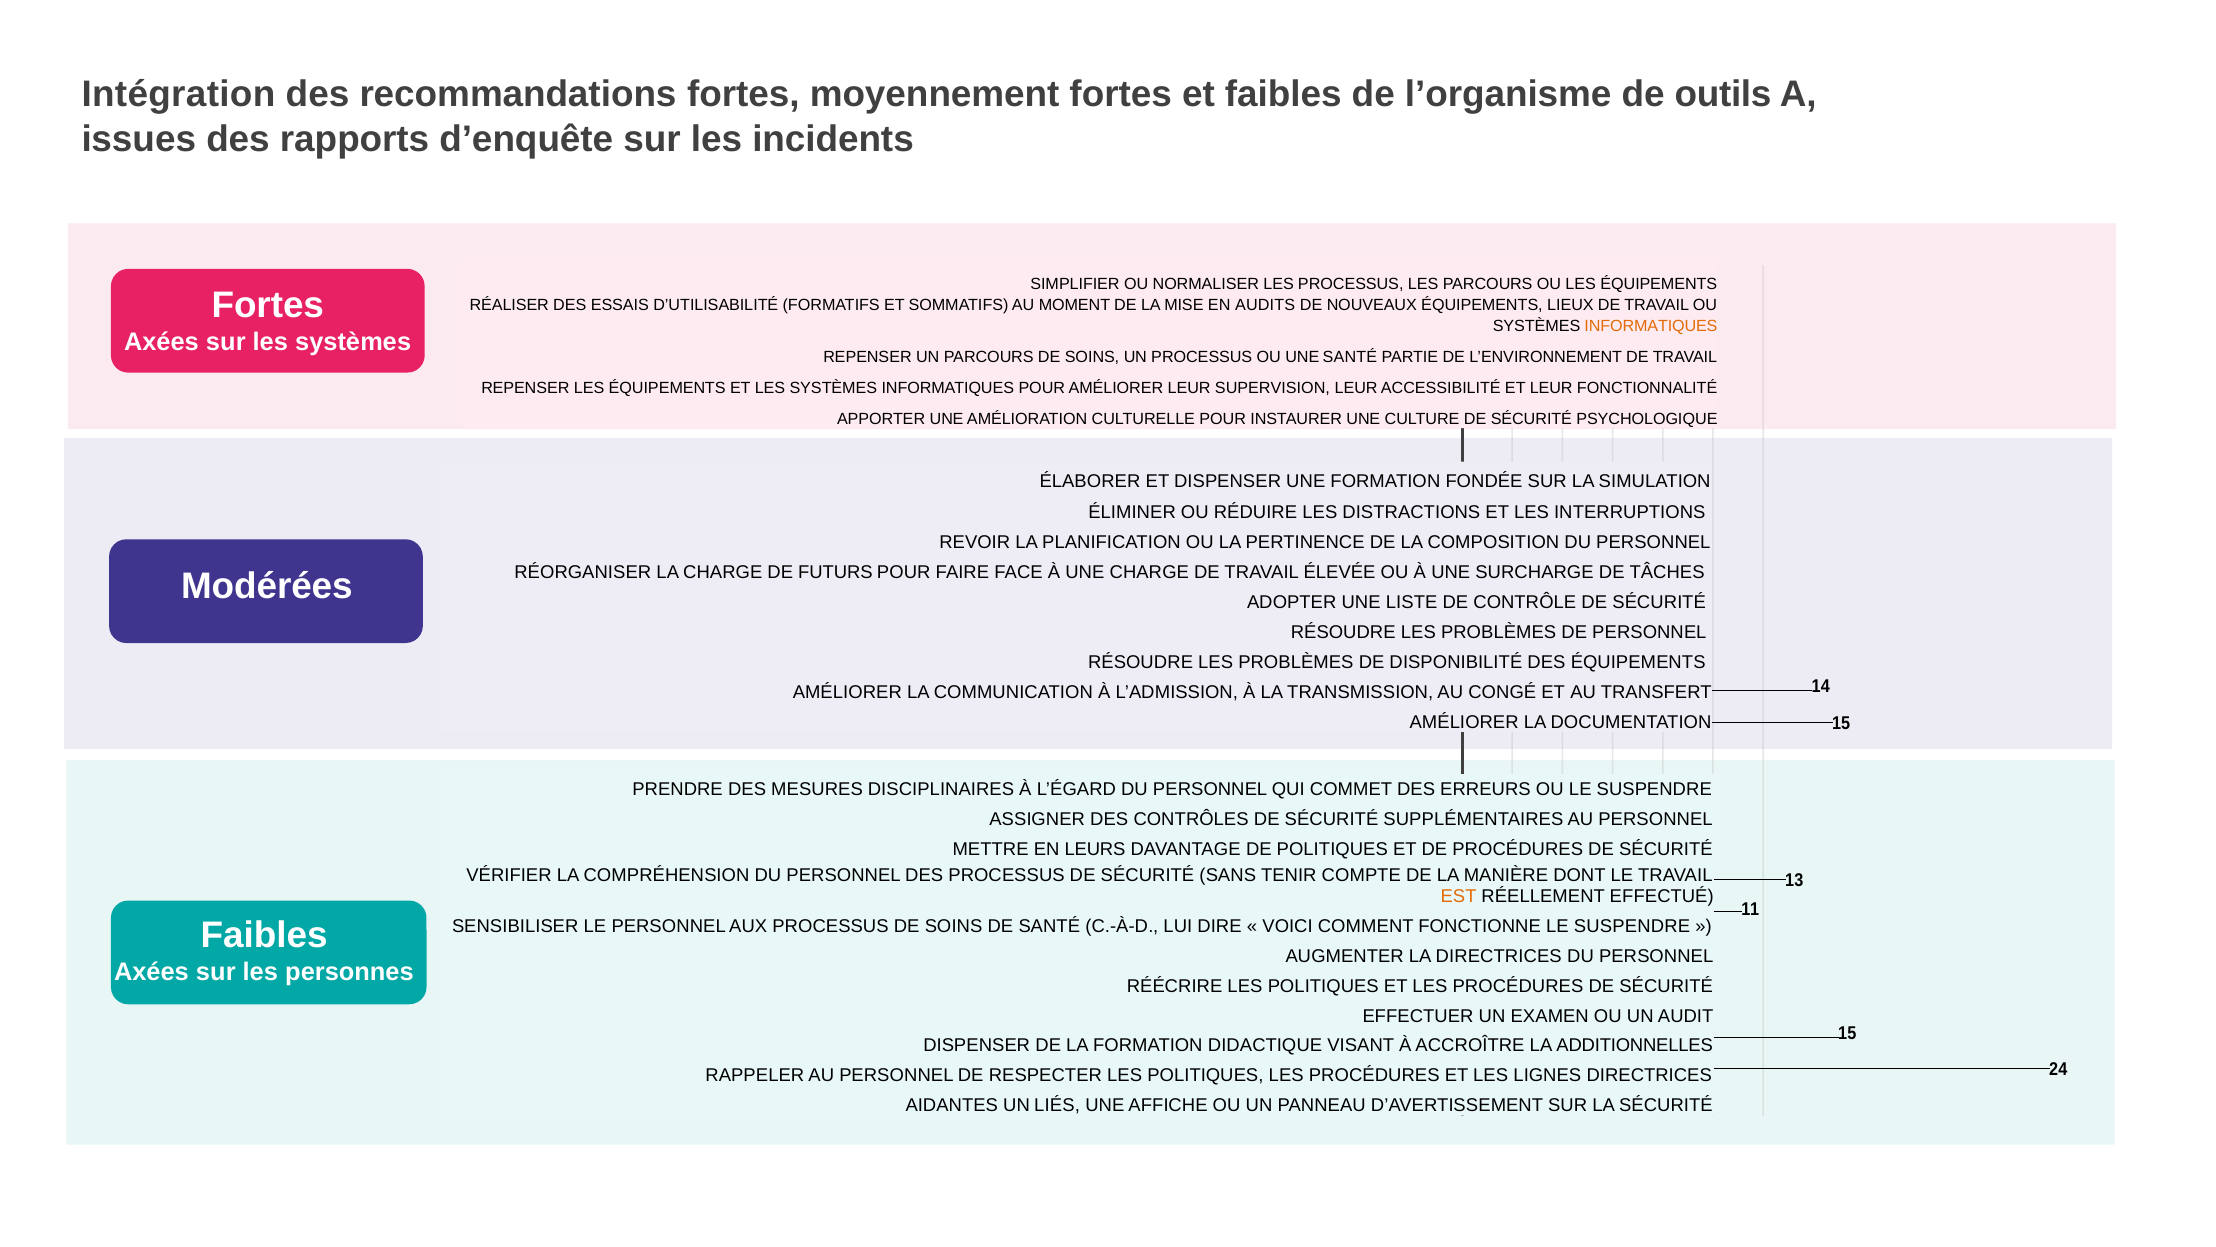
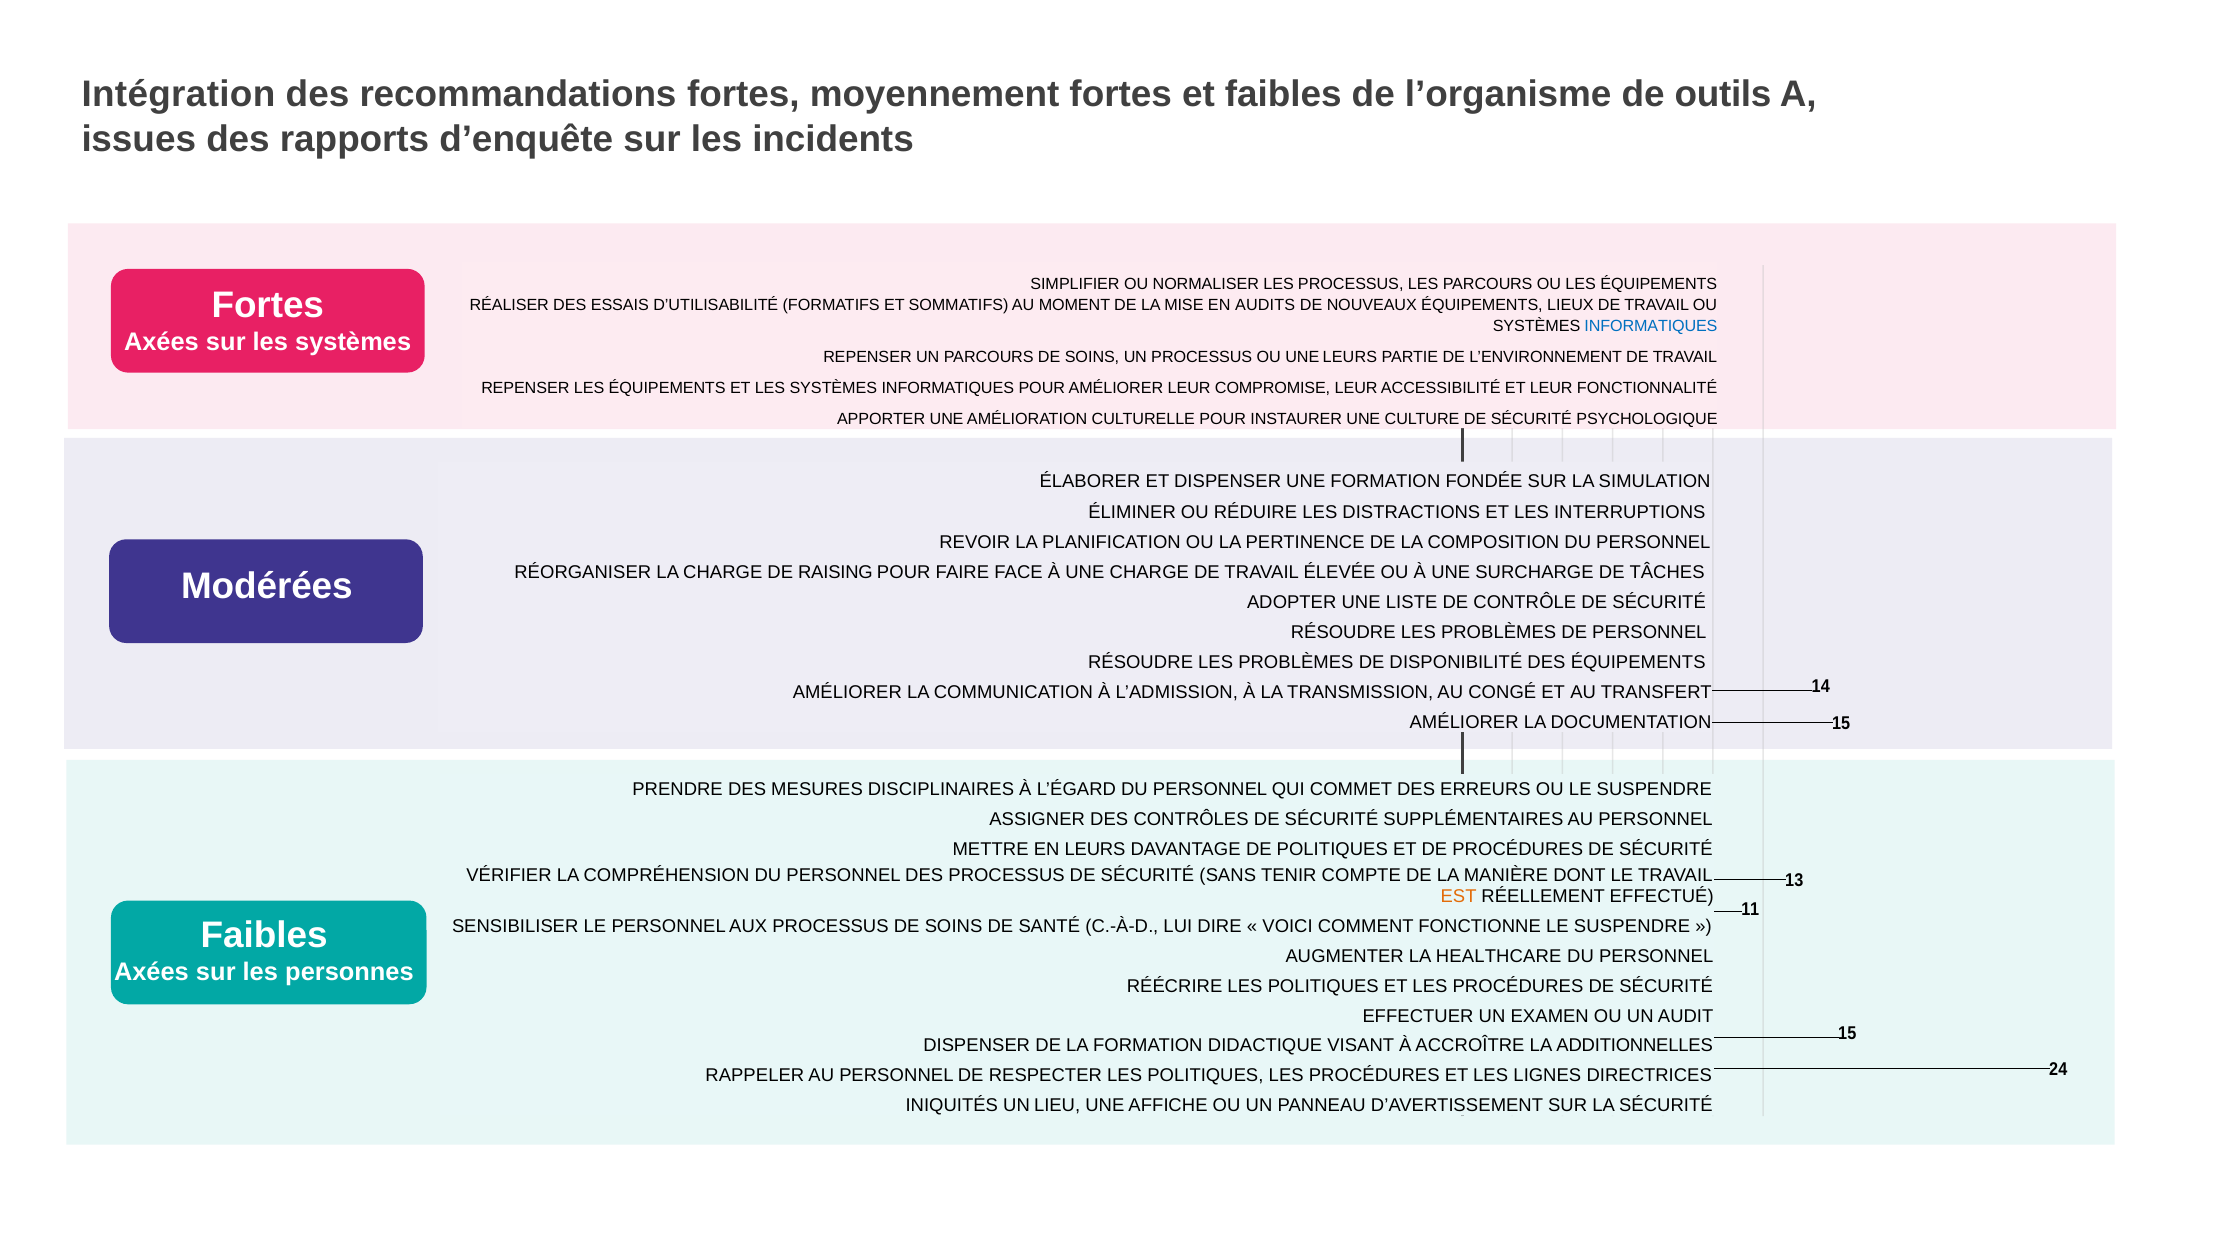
INFORMATIQUES colour: orange -> blue (1651, 326)
UNE SANTÉ: SANTÉ -> LEURS (1350, 357)
LEUR SUPERVISION: SUPERVISION -> COMPROMISE (1273, 388)
DE FUTURS: FUTURS -> RAISING (835, 572)
LA DIRECTRICES: DIRECTRICES -> HEALTHCARE (1499, 956)
AIDANTES: AIDANTES -> INIQUITÉS (952, 1105)
LIÉS: LIÉS -> LIEU (1057, 1105)
